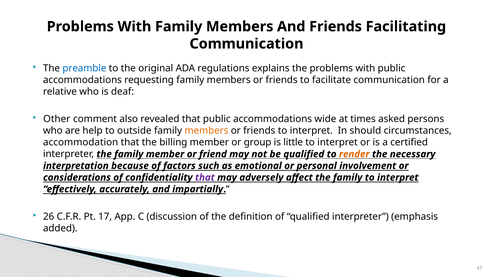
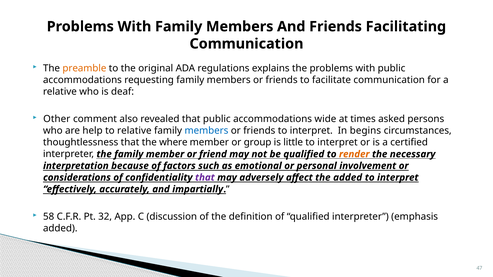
preamble colour: blue -> orange (84, 68)
to outside: outside -> relative (134, 131)
members colour: orange -> blue (206, 131)
should: should -> begins (365, 131)
accommodation: accommodation -> thoughtlessness (81, 143)
billing: billing -> where (173, 143)
affect the family: family -> added (348, 178)
26: 26 -> 58 (49, 217)
17: 17 -> 32 (105, 217)
